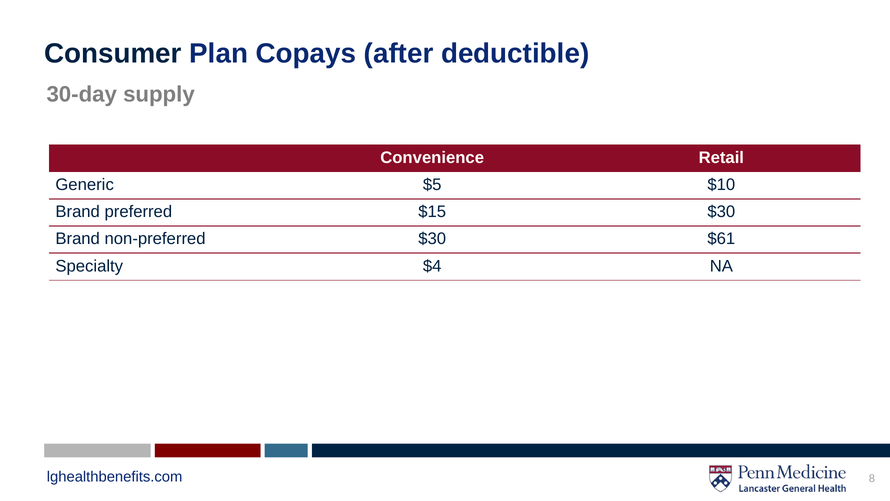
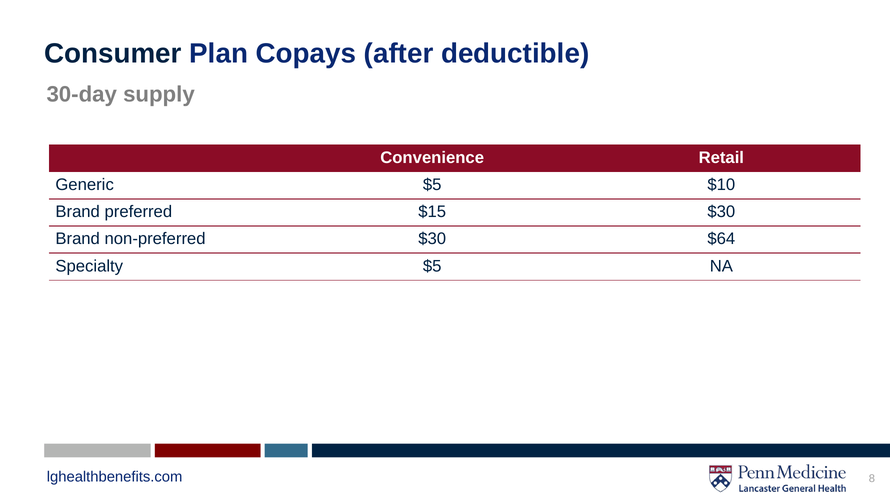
$61: $61 -> $64 (721, 239)
Specialty $4: $4 -> $5 (432, 266)
